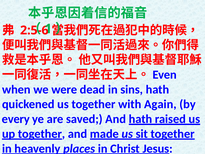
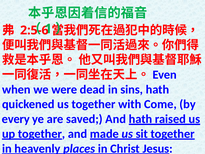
Again: Again -> Come (160, 104)
